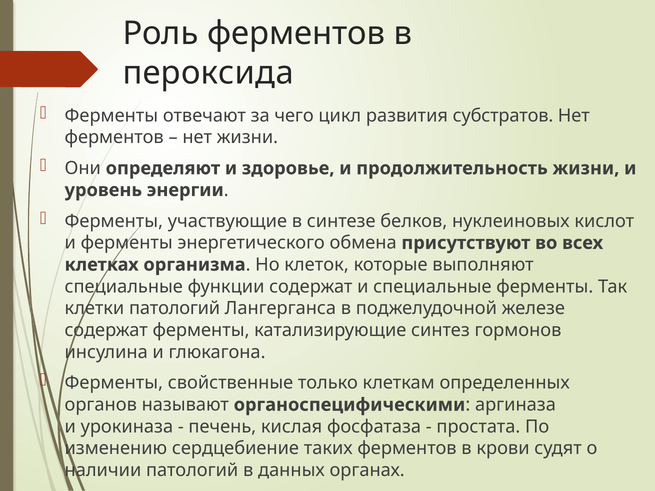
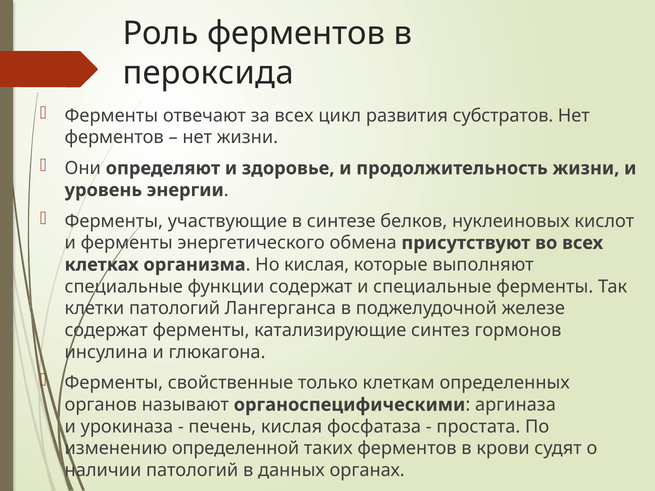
за чего: чего -> всех (294, 116)
Но клеток: клеток -> кислая (317, 265)
сердцебиение: сердцебиение -> определенной (236, 449)
